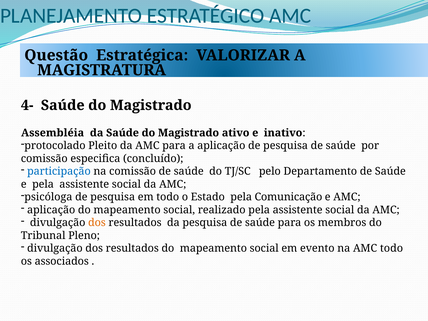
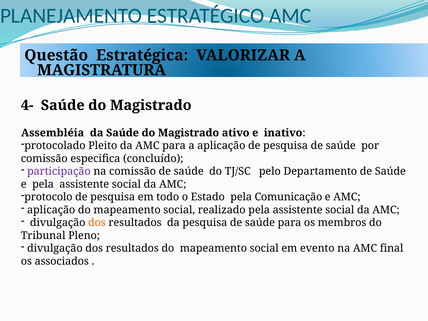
participação colour: blue -> purple (59, 171)
psicóloga: psicóloga -> protocolo (48, 197)
AMC todo: todo -> final (392, 248)
